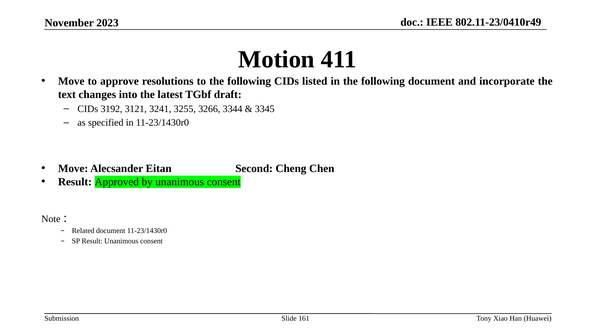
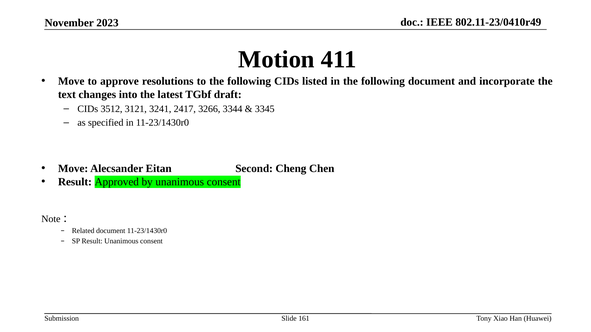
3192: 3192 -> 3512 (111, 109)
3255: 3255 -> 2417 (185, 109)
